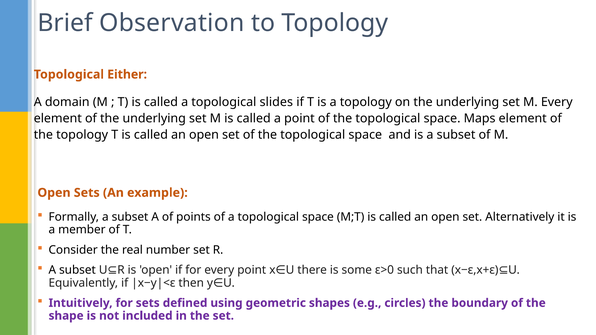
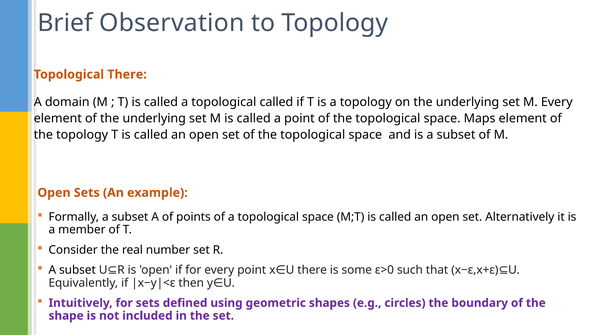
Topological Either: Either -> There (127, 74)
topological slides: slides -> called (276, 102)
